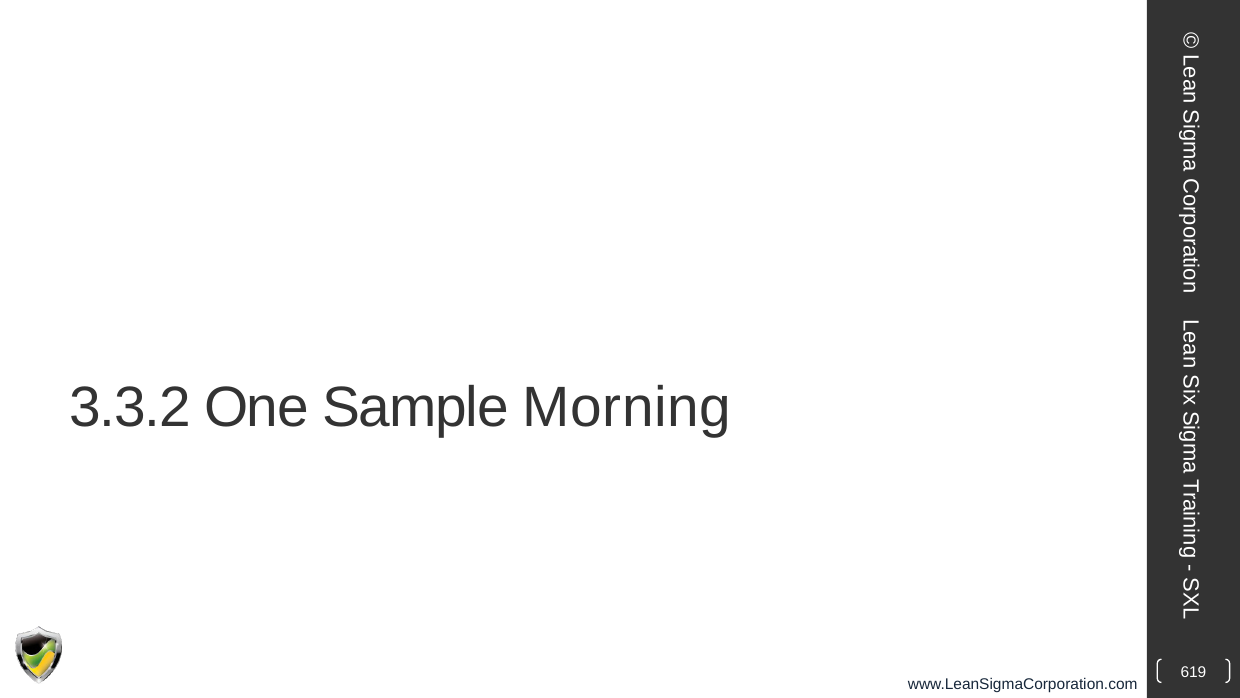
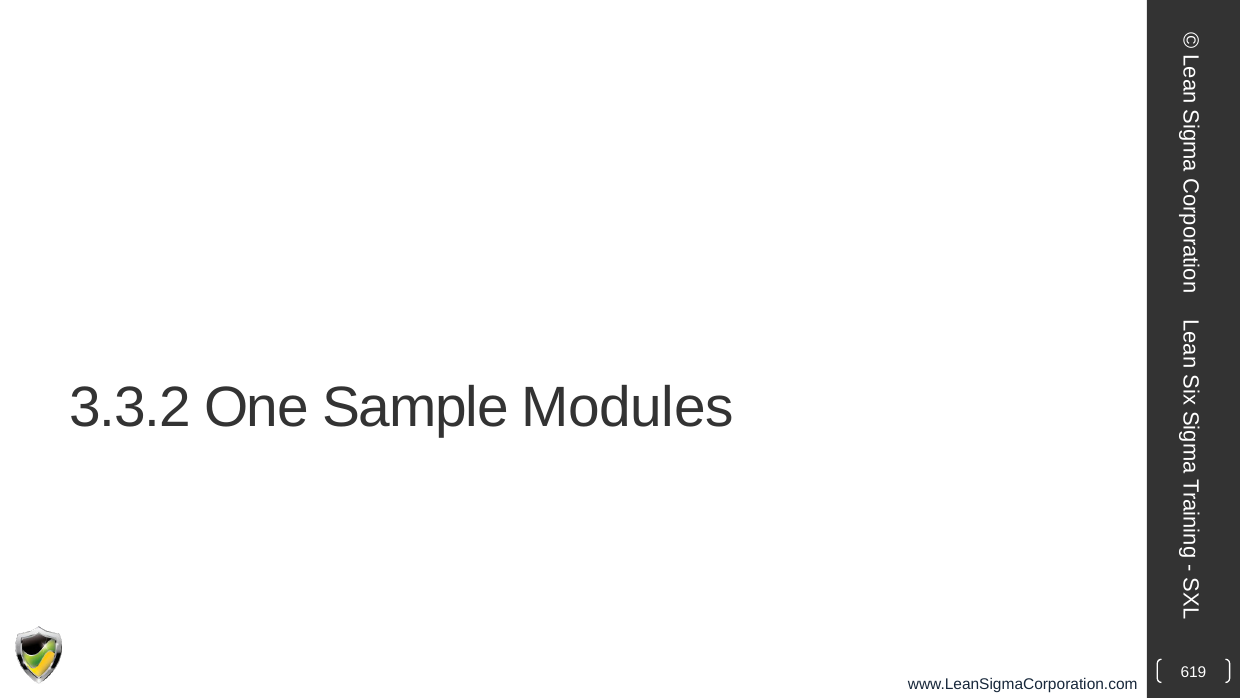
Morning: Morning -> Modules (628, 407)
